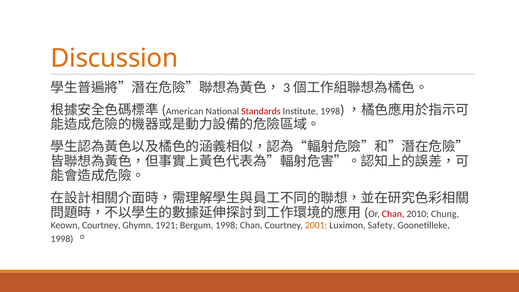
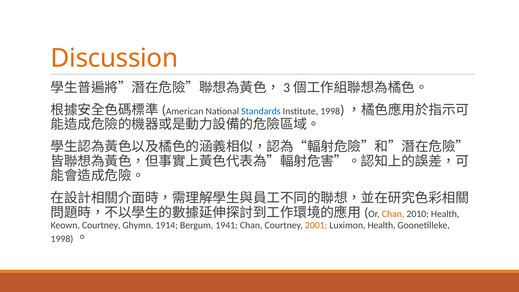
Standards colour: red -> blue (261, 111)
Chan colour: red -> orange (393, 214)
2010 Chung: Chung -> Health (445, 214)
1921: 1921 -> 1914 (167, 225)
Bergum 1998: 1998 -> 1941 (227, 225)
Luximon Safety: Safety -> Health (382, 225)
